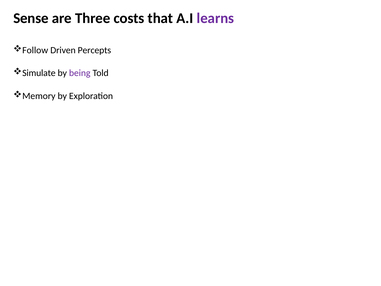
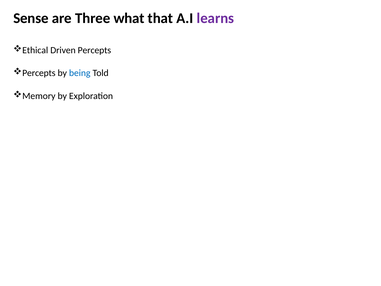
costs: costs -> what (129, 18)
Follow: Follow -> Ethical (35, 50)
Simulate: Simulate -> Percepts (39, 73)
being colour: purple -> blue (80, 73)
